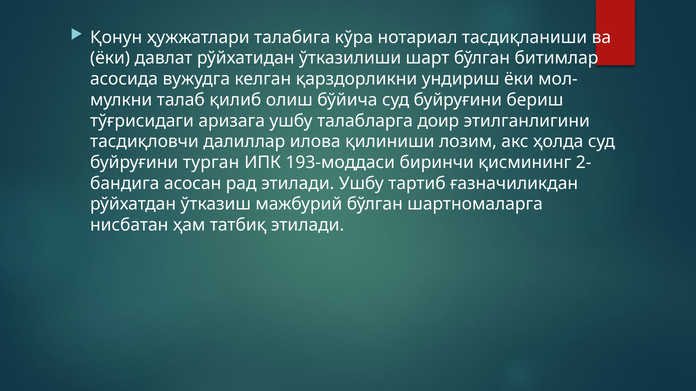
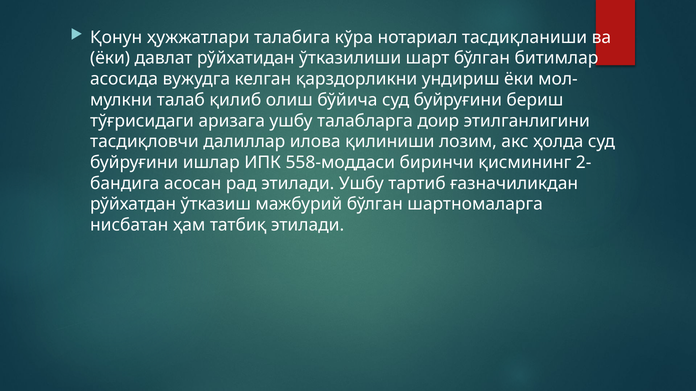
турган: турган -> ишлар (211, 163)
193-моддаси: 193-моддаси -> 558-моддаси (340, 163)
